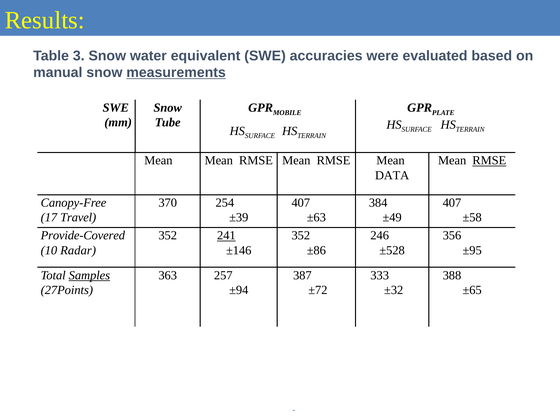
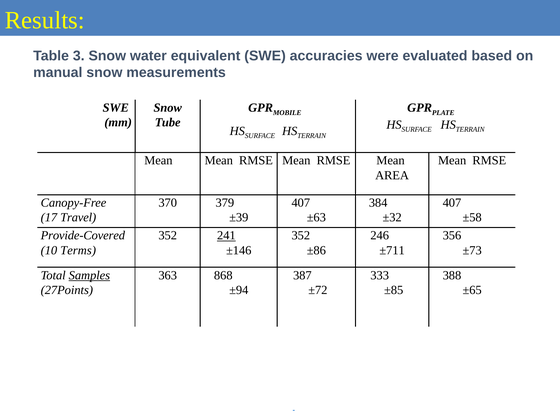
measurements underline: present -> none (176, 73)
RMSE underline: present -> none (489, 161)
DATA: DATA -> AREA (392, 175)
254: 254 -> 379 (225, 203)
±49: ±49 -> ±32 (392, 217)
Radar: Radar -> Terms (78, 250)
±528: ±528 -> ±711 (392, 250)
±95: ±95 -> ±73 (472, 250)
257: 257 -> 868 (223, 275)
±32: ±32 -> ±85 (394, 290)
